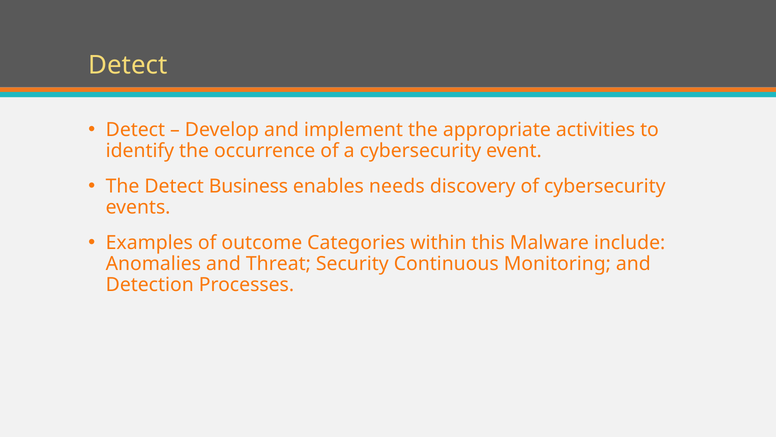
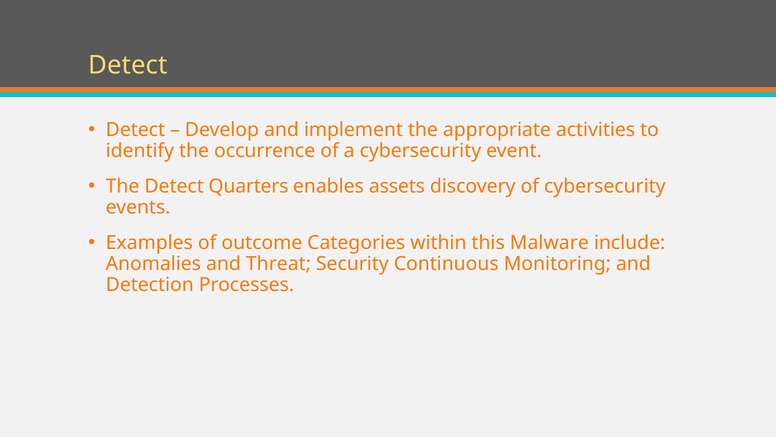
Business: Business -> Quarters (248, 186)
needs: needs -> assets (397, 186)
